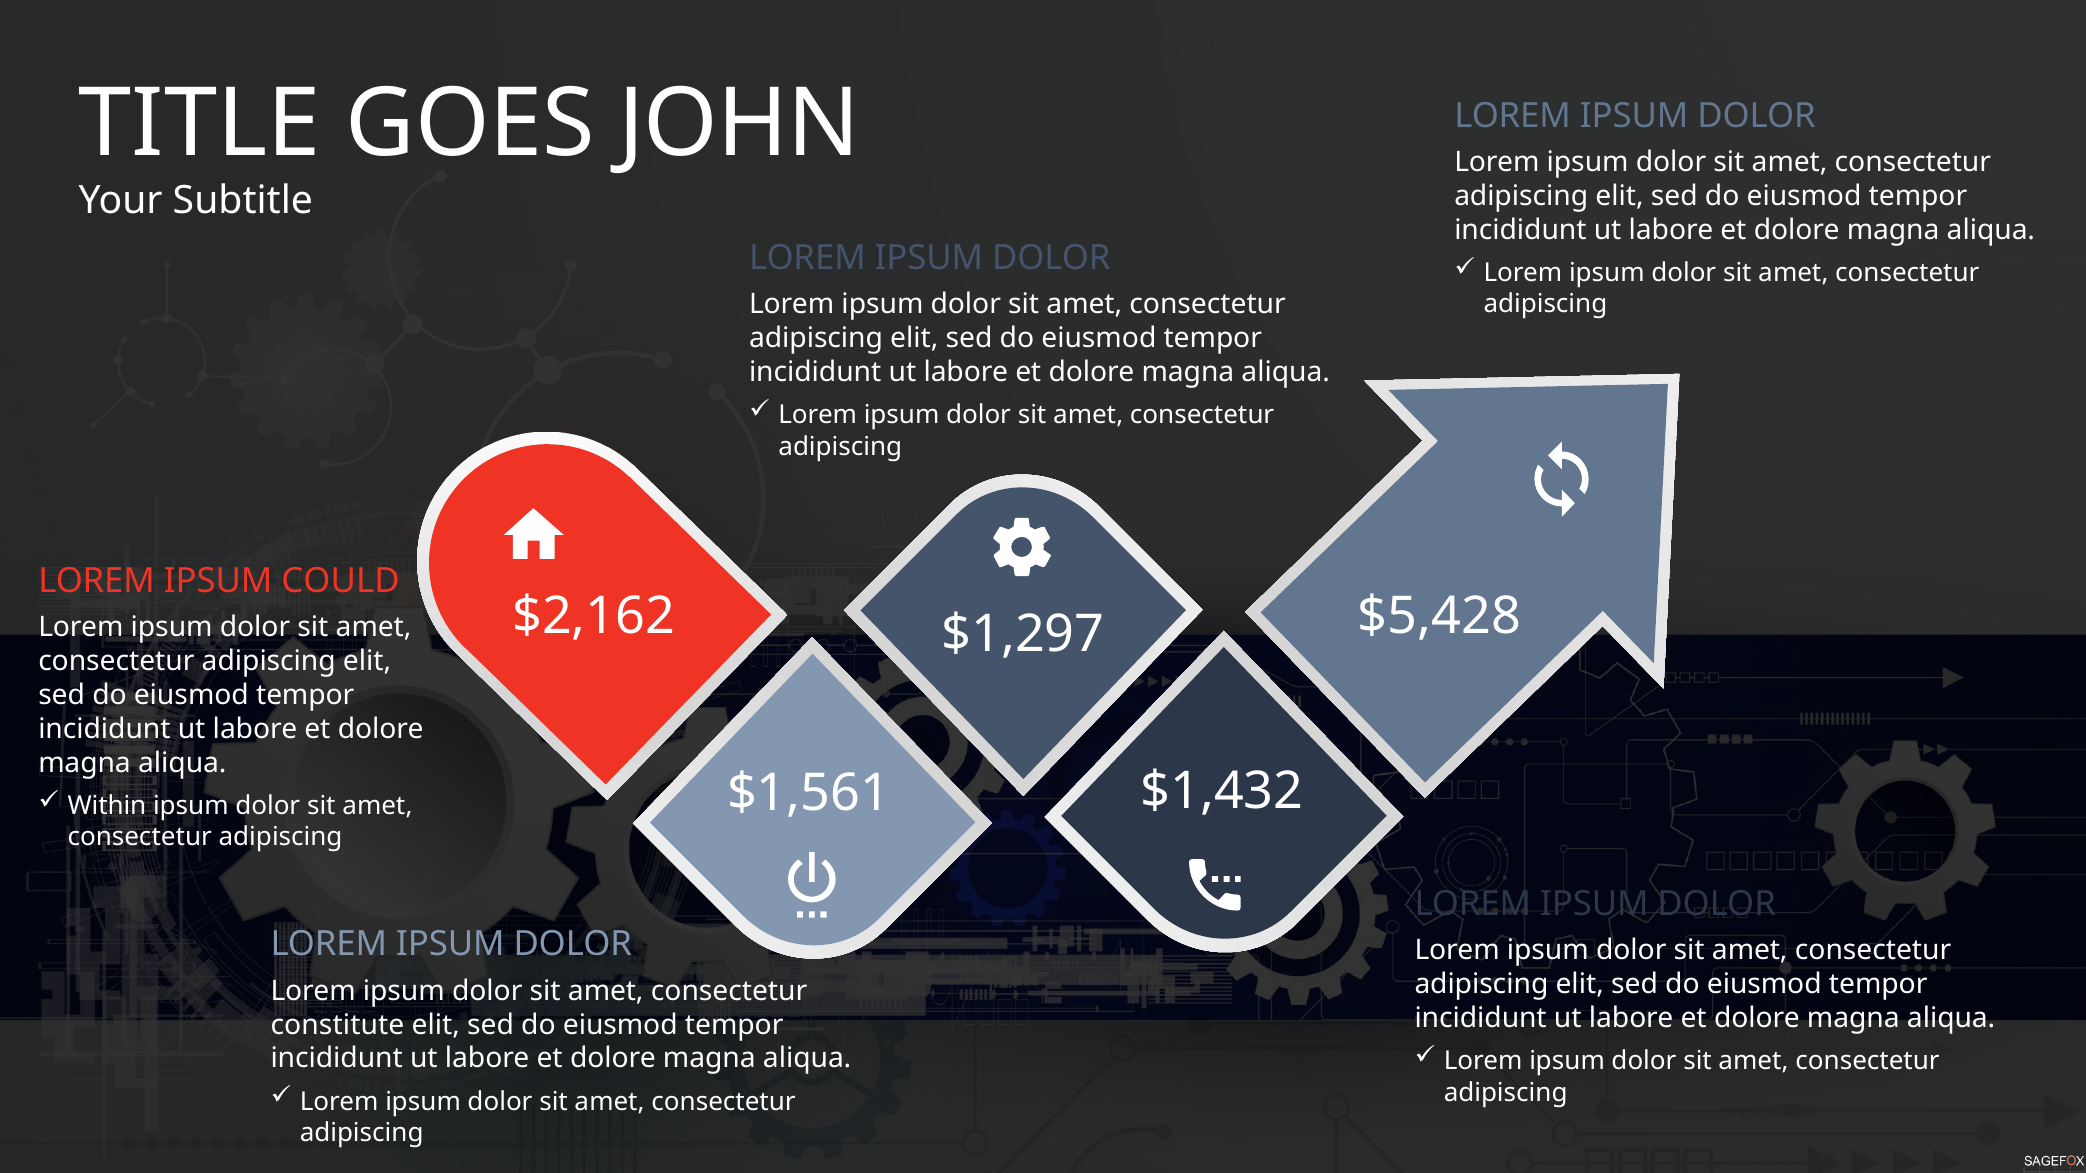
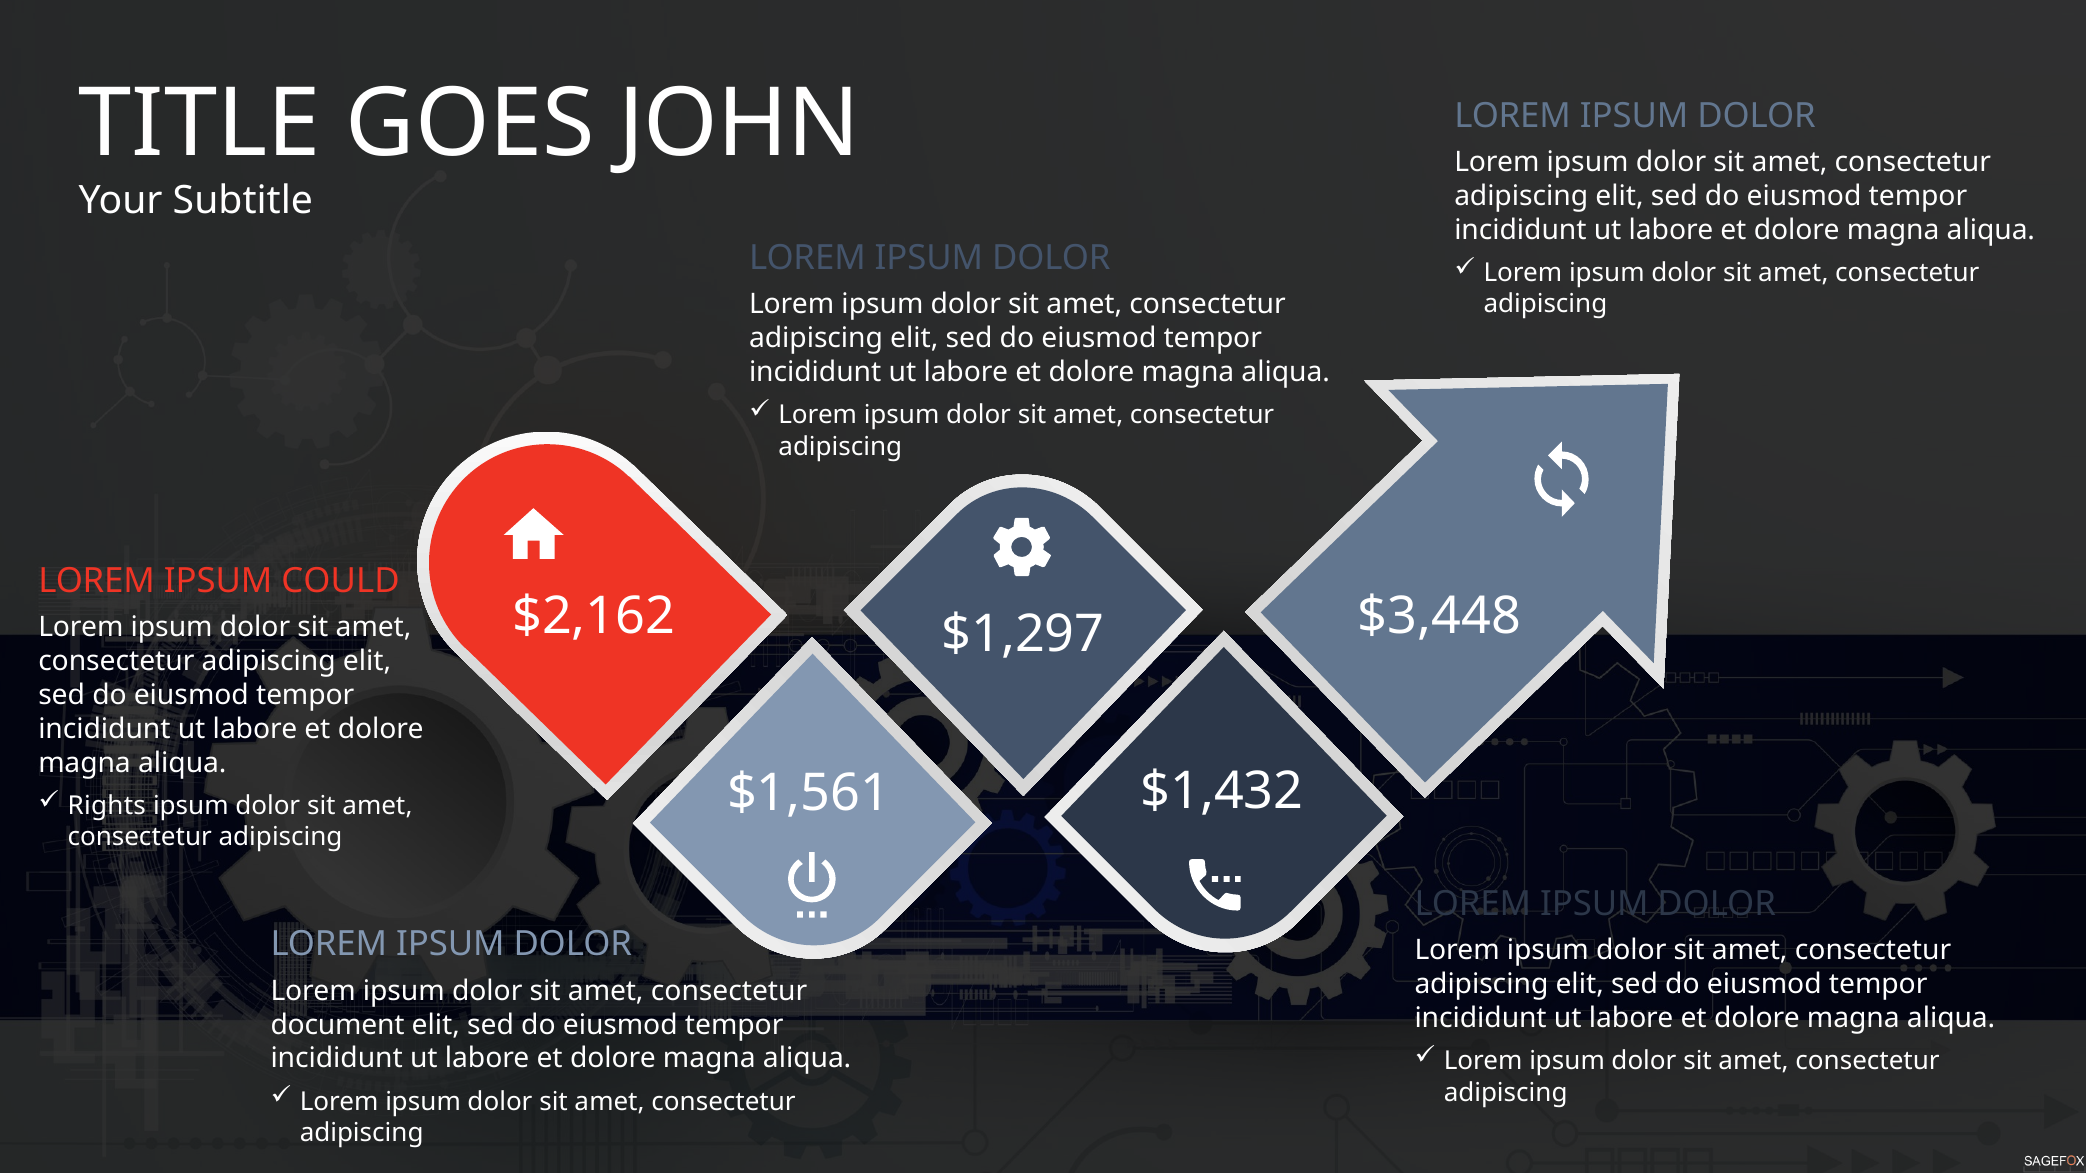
$5,428: $5,428 -> $3,448 (1439, 617)
Within: Within -> Rights (107, 806)
constitute: constitute -> document (338, 1025)
